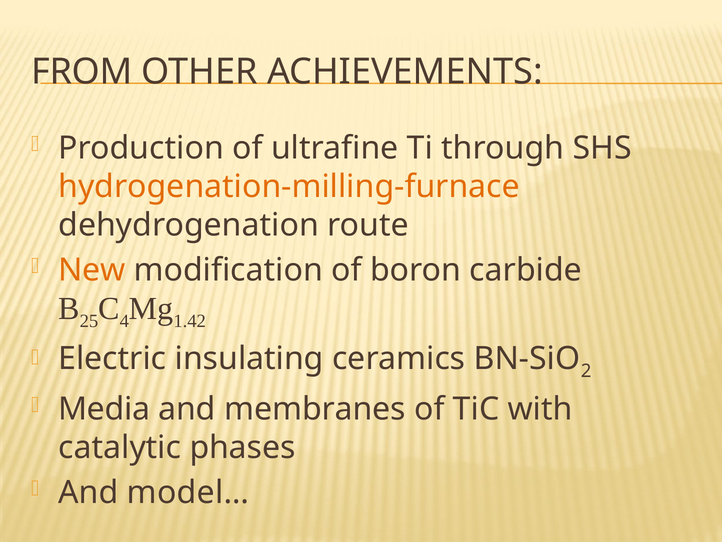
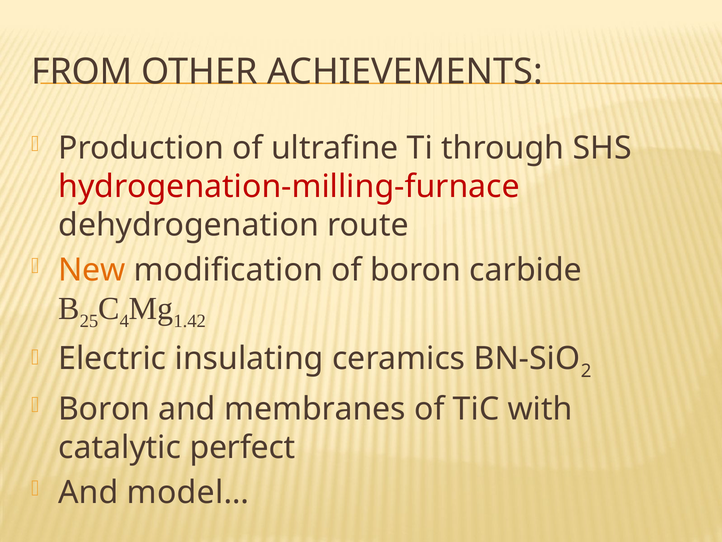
hydrogenation-milling-furnace colour: orange -> red (289, 186)
Media: Media -> Boron (104, 409)
phases: phases -> perfect (243, 447)
